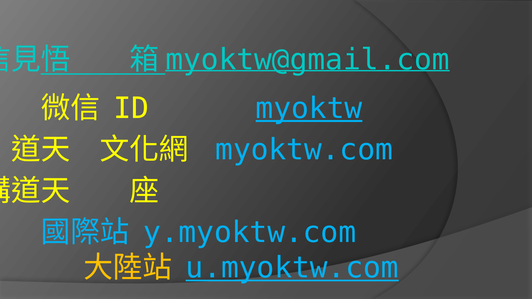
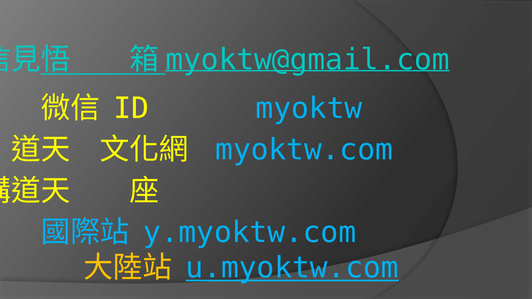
myoktw underline: present -> none (309, 108)
